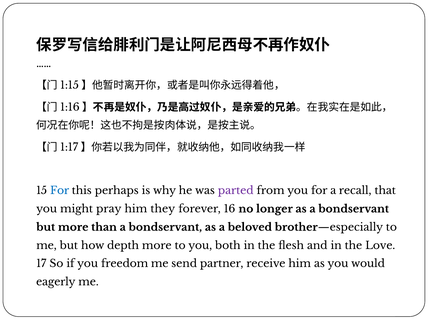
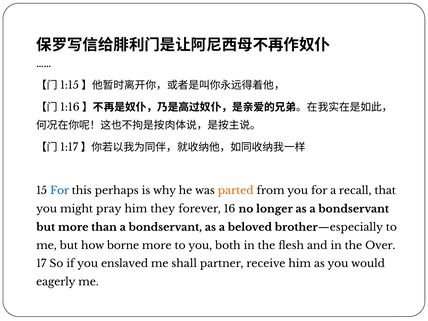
parted colour: purple -> orange (236, 191)
depth: depth -> borne (123, 246)
Love: Love -> Over (380, 246)
freedom: freedom -> enslaved (125, 264)
send: send -> shall (184, 264)
